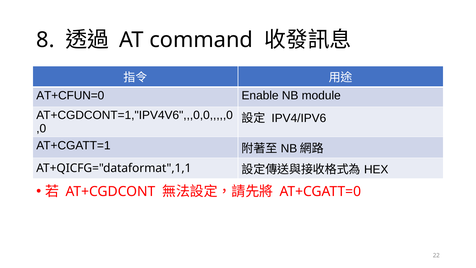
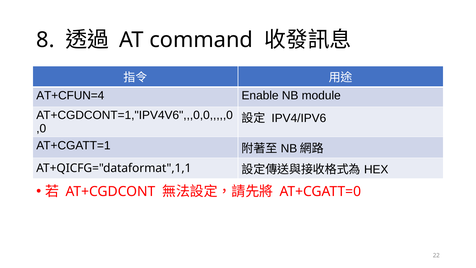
AT+CFUN=0: AT+CFUN=0 -> AT+CFUN=4 (70, 95)
